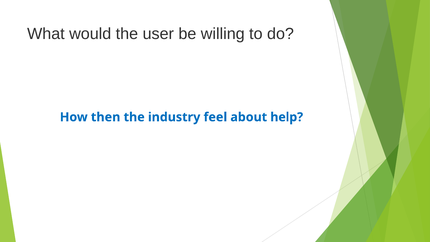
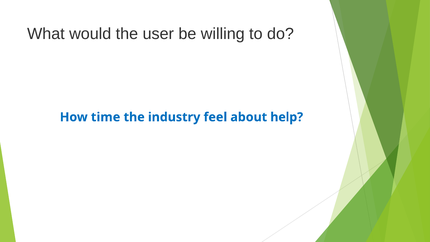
then: then -> time (106, 117)
